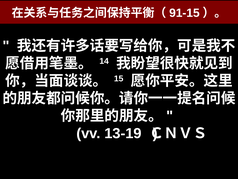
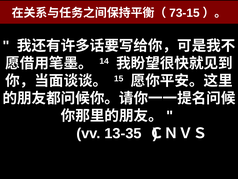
91-15: 91-15 -> 73-15 (184, 13)
13-19: 13-19 -> 13-35 (123, 133)
